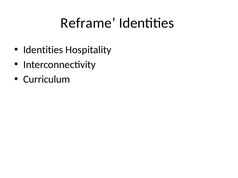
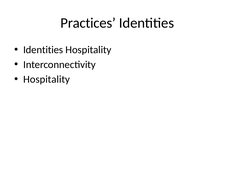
Reframe: Reframe -> Practices (88, 23)
Curriculum: Curriculum -> Hospitality (47, 80)
